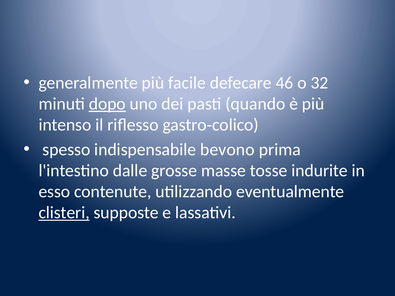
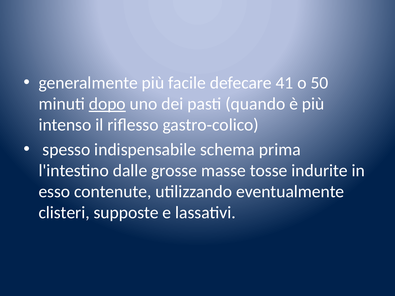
46: 46 -> 41 (284, 83)
32: 32 -> 50 (319, 83)
bevono: bevono -> schema (227, 150)
clisteri underline: present -> none (64, 213)
